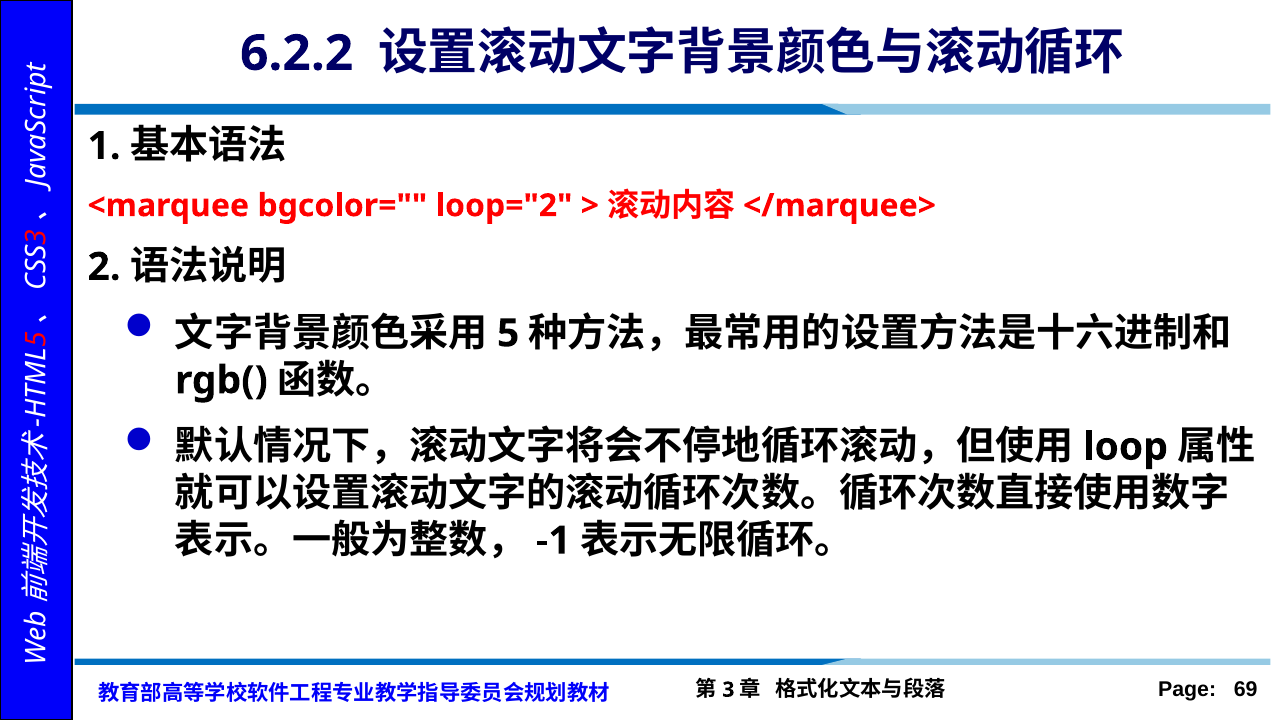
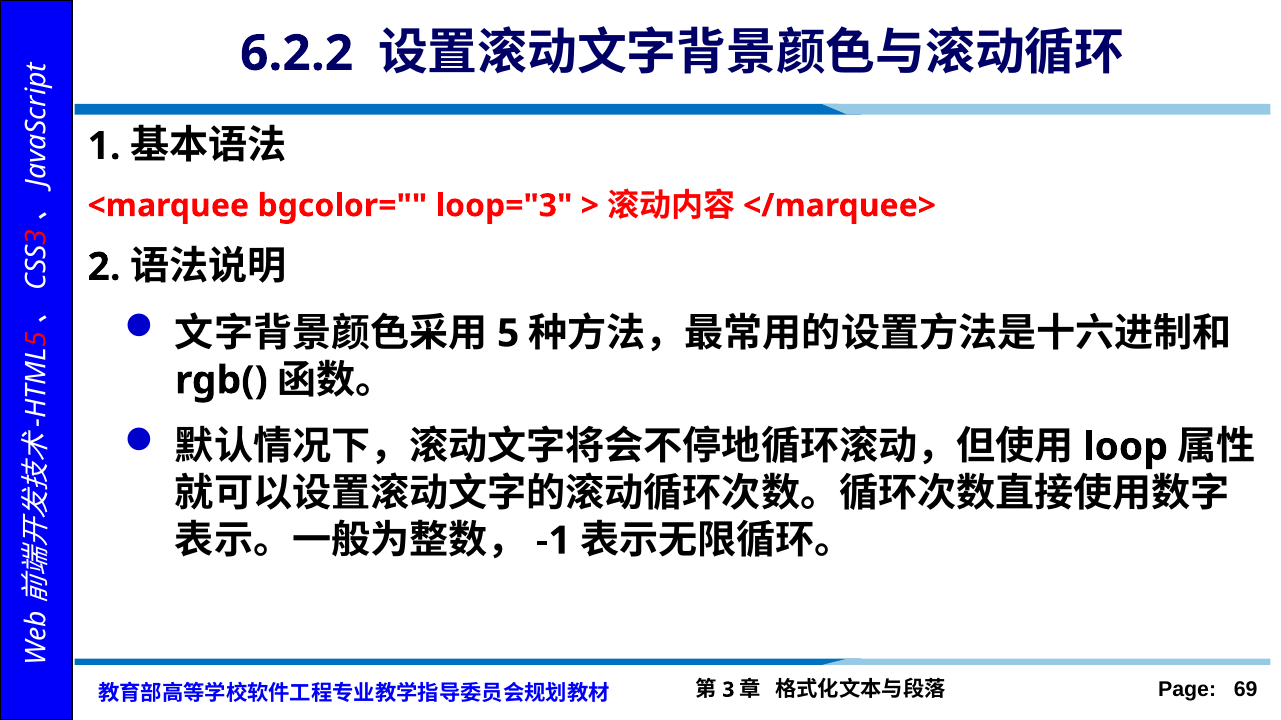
loop="2: loop="2 -> loop="3 (504, 206)
